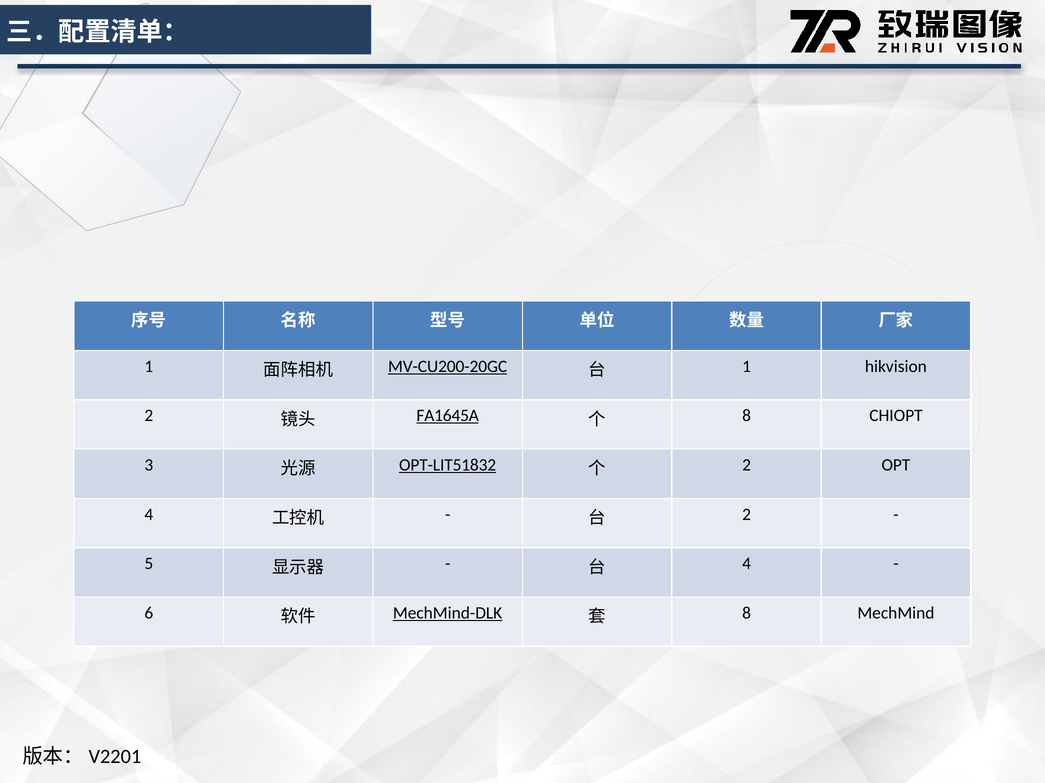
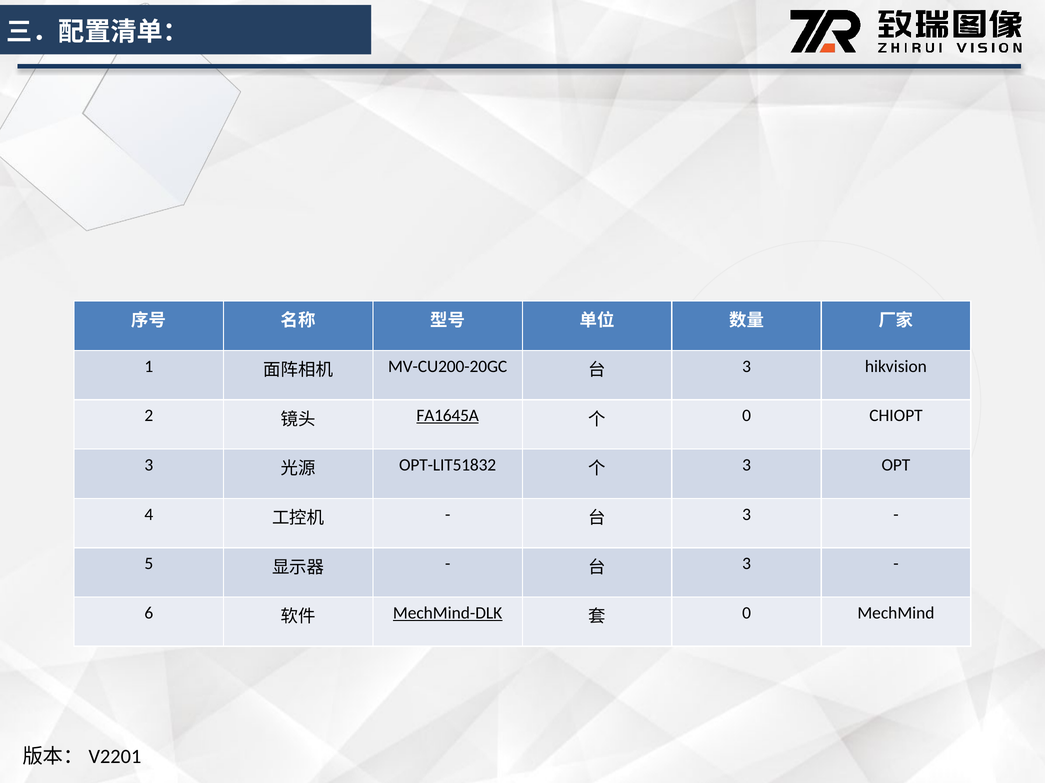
MV-CU200-20GC underline: present -> none (448, 367)
1: 1 -> 3 (747, 367)
8: 8 -> 0 (747, 416)
OPT-LIT51832 underline: present -> none (448, 465)
2: 2 -> 3 (747, 465)
2: 2 -> 3 (747, 515)
4: 4 -> 3 (747, 564)
8: 8 -> 0 (747, 614)
